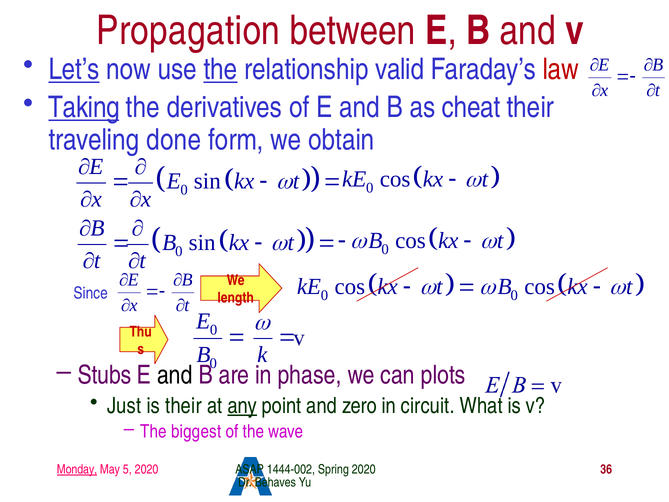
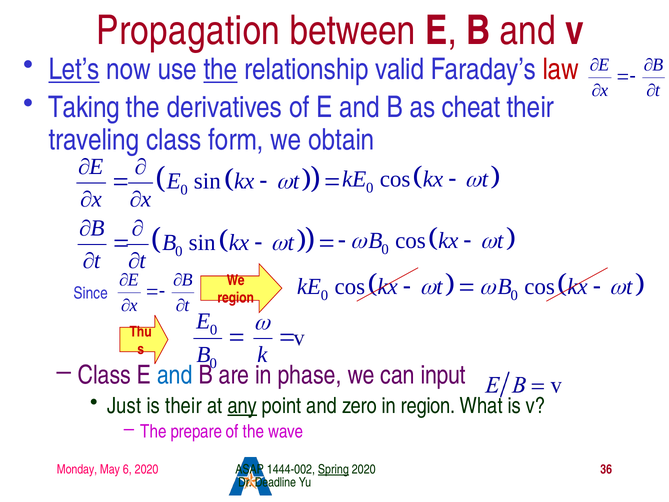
Taking underline: present -> none (84, 107)
traveling done: done -> class (174, 140)
length: length -> region (236, 298)
Stubs: Stubs -> Class (104, 375)
and colour: black -> blue (175, 375)
plots: plots -> input (443, 375)
in circuit: circuit -> region (428, 405)
biggest: biggest -> prepare (196, 431)
Monday underline: present -> none (77, 469)
5: 5 -> 6 (127, 469)
Spring underline: none -> present (333, 469)
Behaves: Behaves -> Deadline (275, 482)
